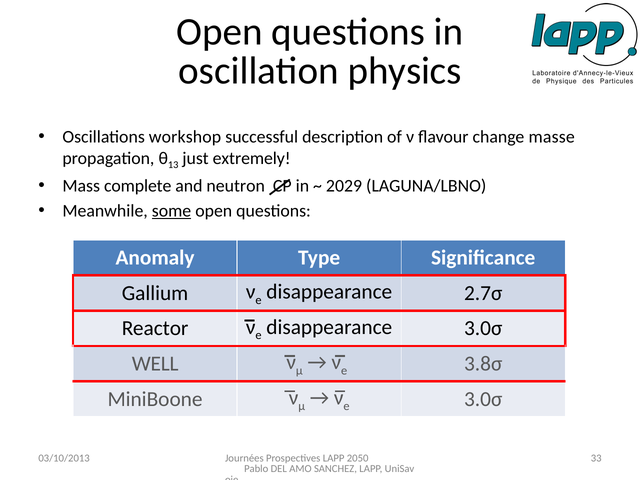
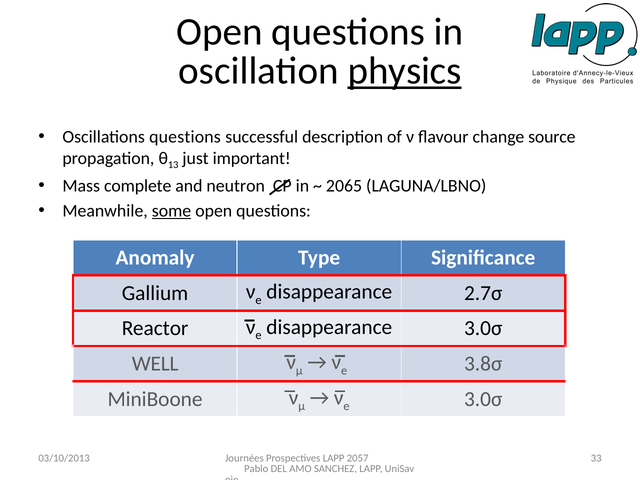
physics underline: none -> present (405, 71)
Oscillations workshop: workshop -> questions (185, 137)
masse: masse -> source (552, 137)
extremely: extremely -> important (252, 158)
2029: 2029 -> 2065 (344, 186)
2050: 2050 -> 2057 (358, 458)
